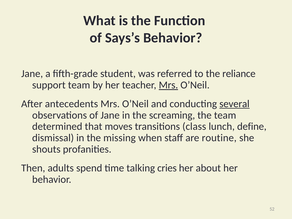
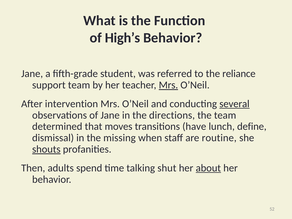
Says’s: Says’s -> High’s (123, 38)
antecedents: antecedents -> intervention (71, 104)
screaming: screaming -> directions (172, 115)
class: class -> have (194, 127)
shouts underline: none -> present (46, 149)
cries: cries -> shut (167, 168)
about underline: none -> present (208, 168)
